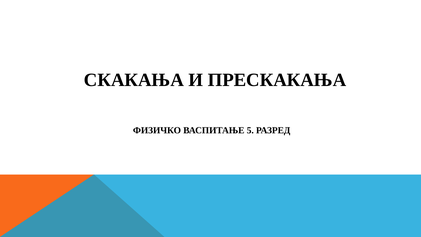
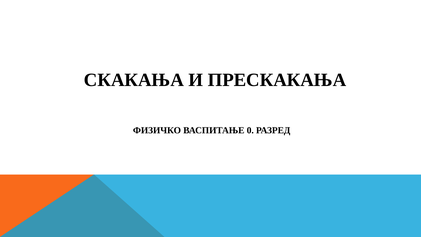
5: 5 -> 0 (250, 130)
